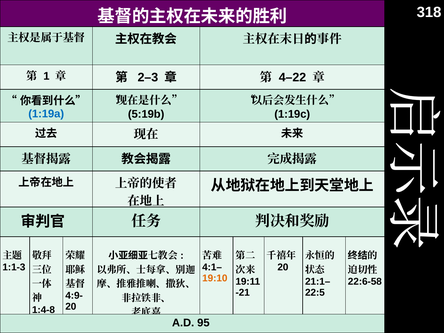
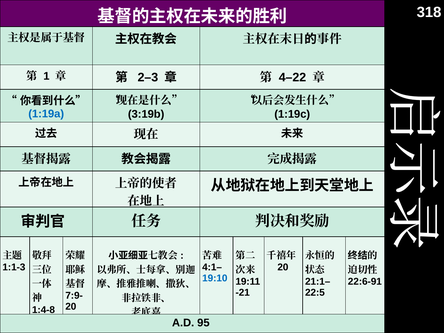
5:19b: 5:19b -> 3:19b (146, 114)
19:10 colour: orange -> blue (215, 278)
22:6-58: 22:6-58 -> 22:6-91 (365, 282)
4:9-: 4:9- -> 7:9- (74, 296)
